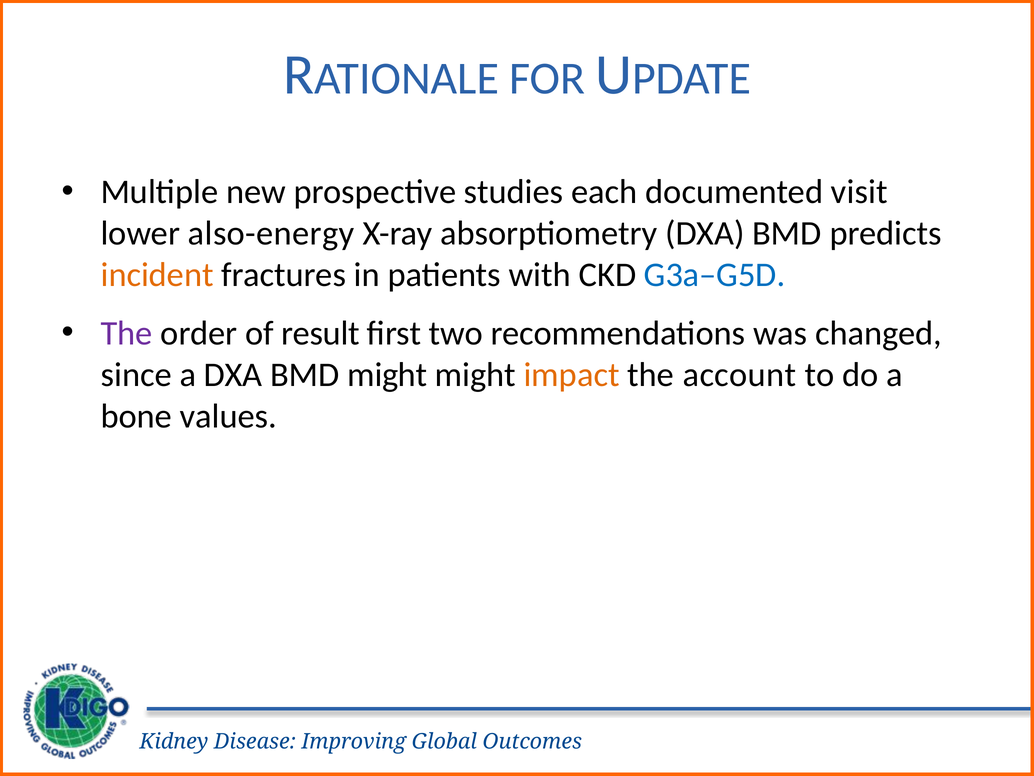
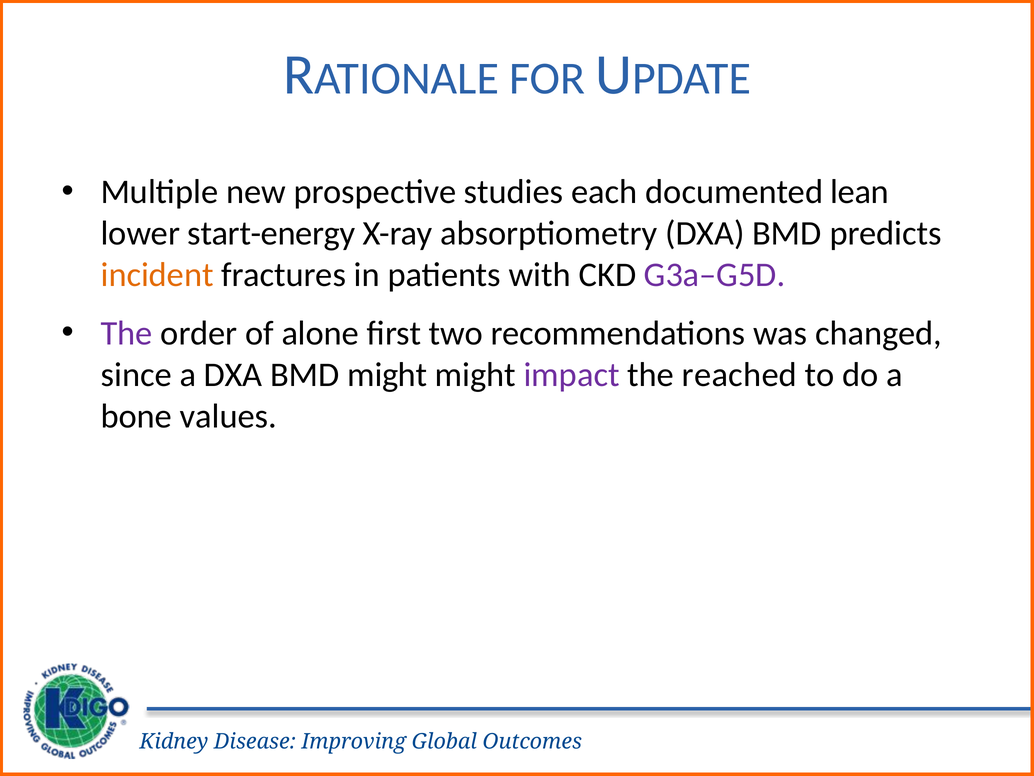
visit: visit -> lean (860, 192)
also-energy: also-energy -> start-energy (271, 233)
G3a–G5D colour: blue -> purple (715, 275)
result: result -> alone (320, 333)
impact colour: orange -> purple (572, 375)
account: account -> reached (739, 375)
